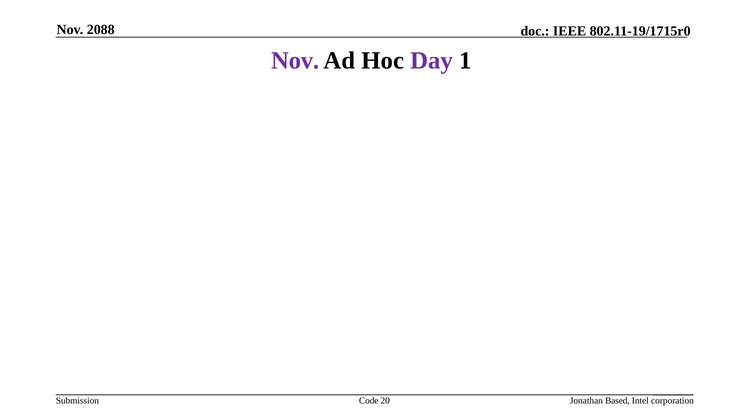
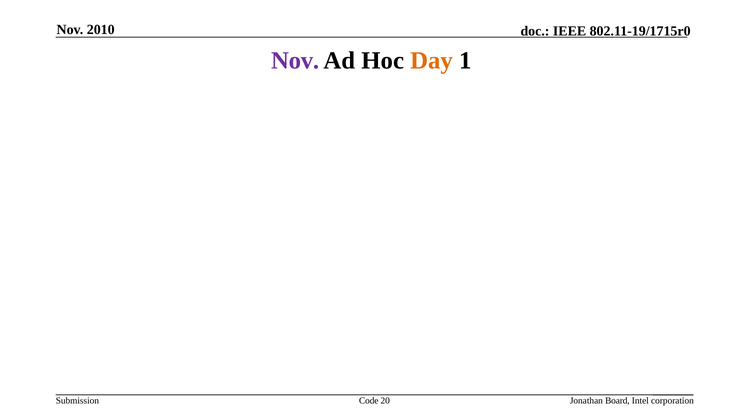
2088: 2088 -> 2010 (101, 30)
Day colour: purple -> orange (432, 61)
Based: Based -> Board (617, 401)
